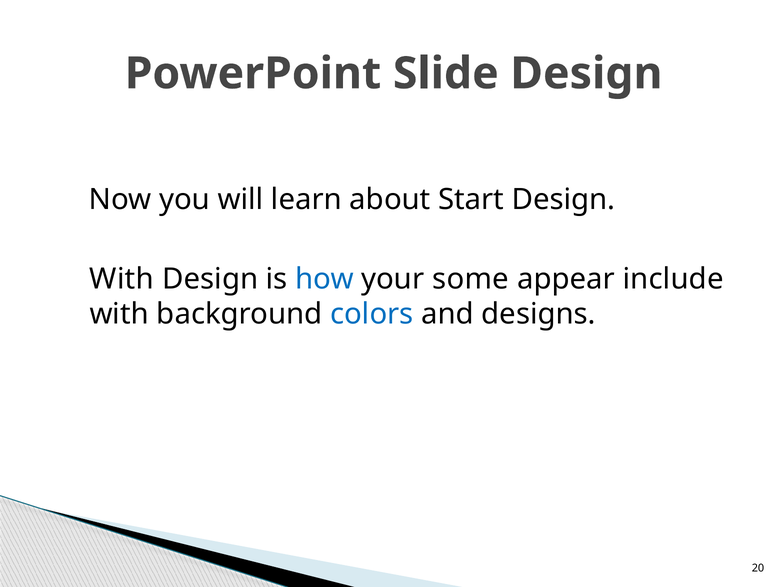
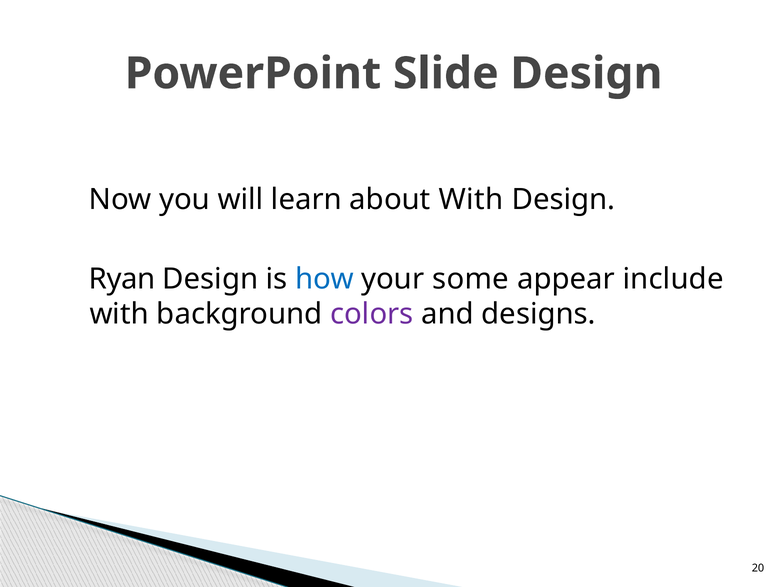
about Start: Start -> With (471, 200)
With: With -> Ryan (122, 279)
colors colour: blue -> purple (372, 314)
